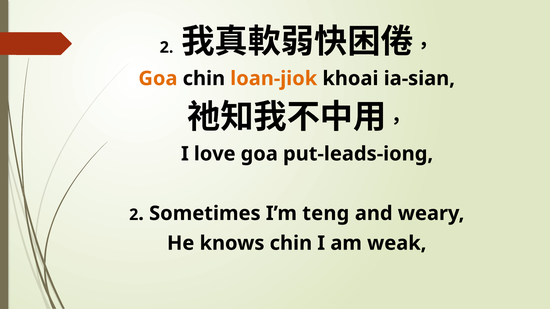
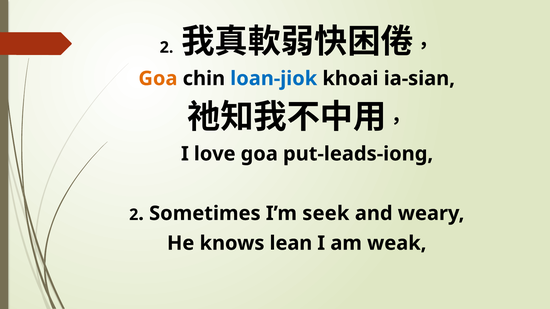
loan-jiok colour: orange -> blue (274, 79)
teng: teng -> seek (326, 214)
knows chin: chin -> lean (291, 243)
